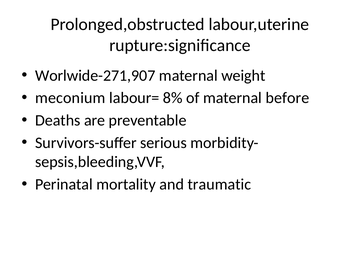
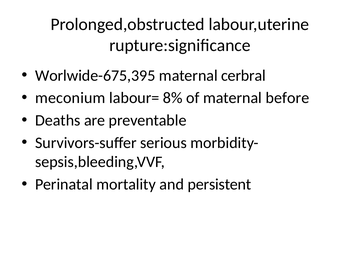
Worlwide-271,907: Worlwide-271,907 -> Worlwide-675,395 (95, 76)
weight: weight -> cerbral (243, 76)
traumatic: traumatic -> persistent (219, 184)
